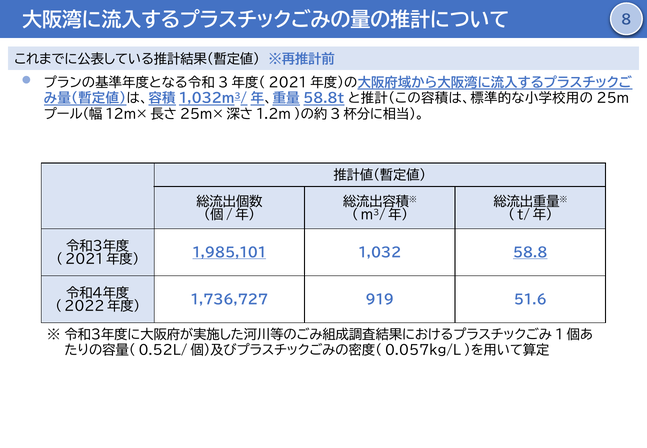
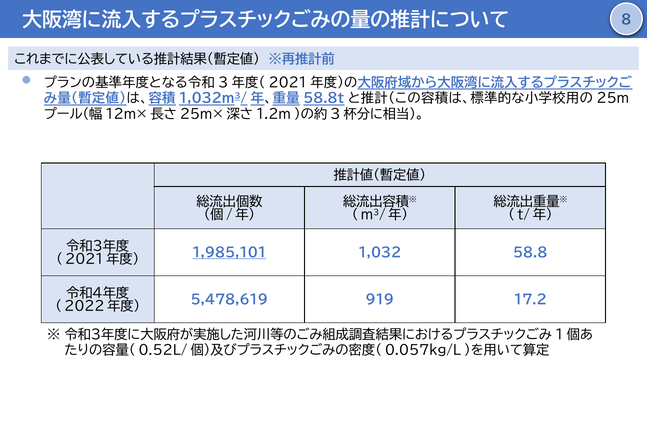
58.8 underline: present -> none (530, 253)
1,736,727: 1,736,727 -> 5,478,619 (229, 300)
51.6: 51.6 -> 17.2 (530, 300)
